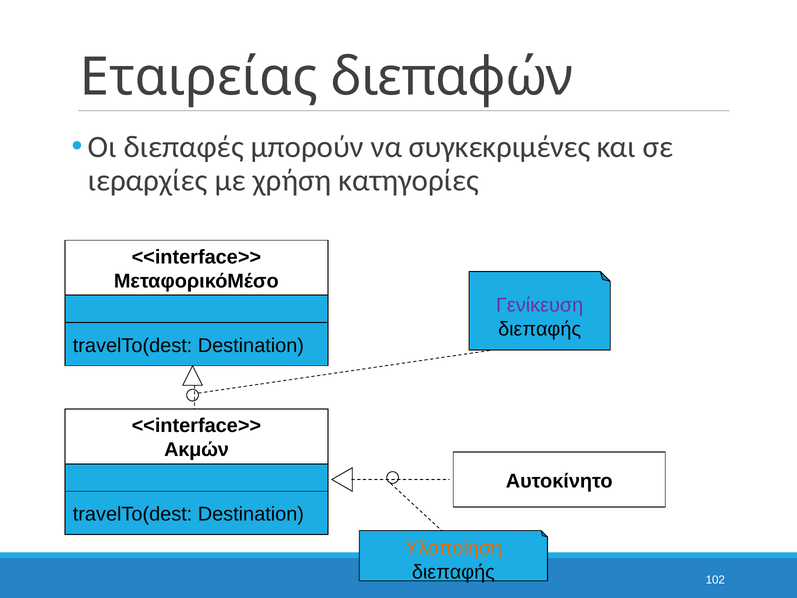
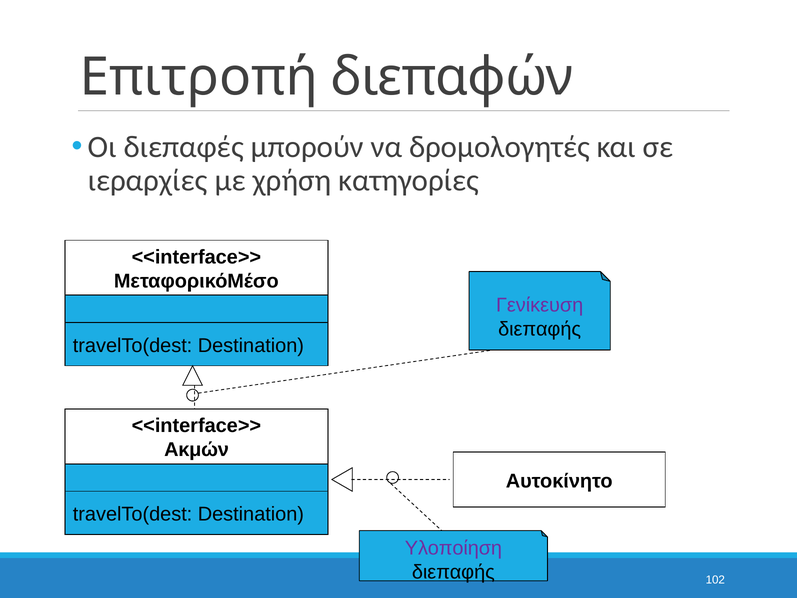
Εταιρείας: Εταιρείας -> Επιτροπή (199, 77)
συγκεκριμένες: συγκεκριμένες -> δρομολογητές (500, 147)
Υλοποίηση colour: orange -> purple (453, 548)
